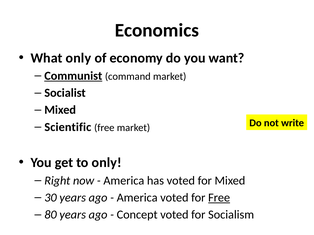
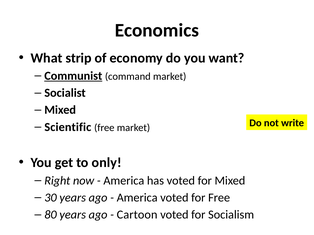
What only: only -> strip (79, 58)
Free underline: present -> none (219, 198)
Concept: Concept -> Cartoon (137, 215)
